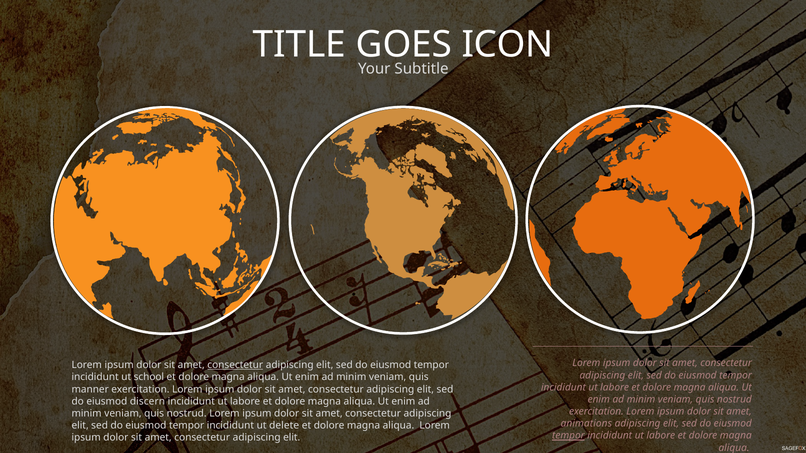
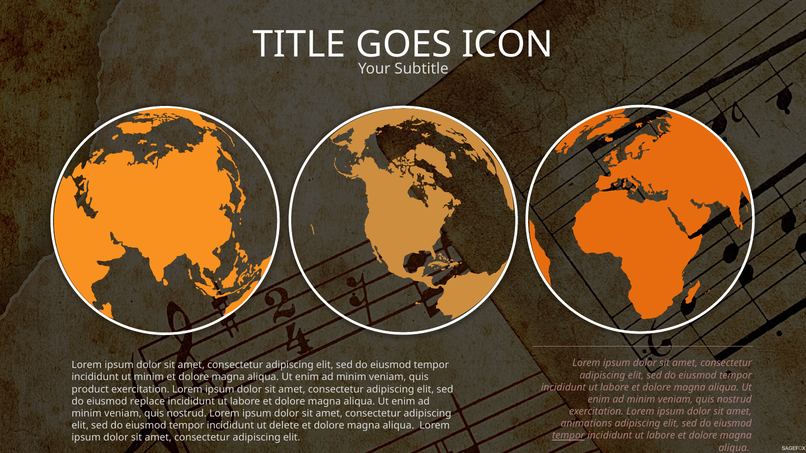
consectetur underline: present -> none (235, 365)
ut school: school -> minim (149, 377)
manner: manner -> product (90, 390)
discern: discern -> replace (147, 402)
